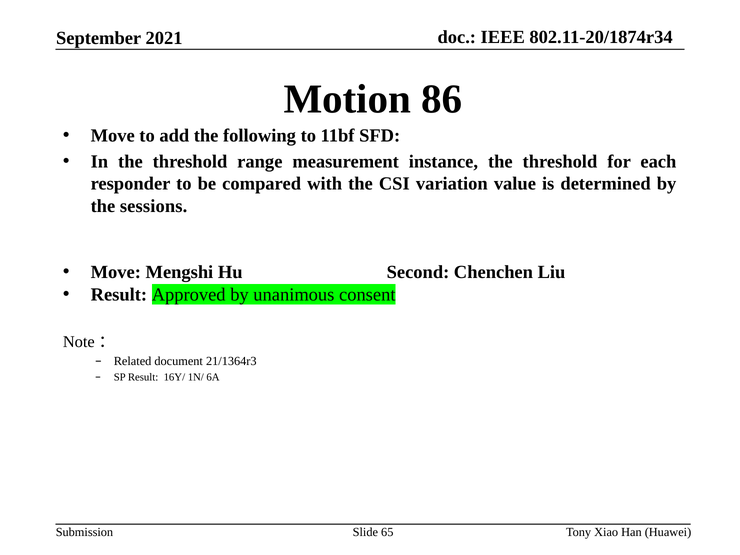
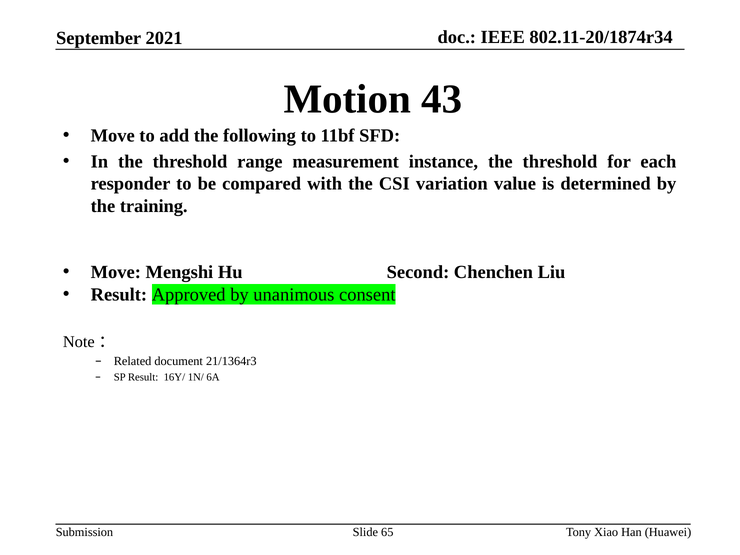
86: 86 -> 43 (442, 99)
sessions: sessions -> training (154, 206)
